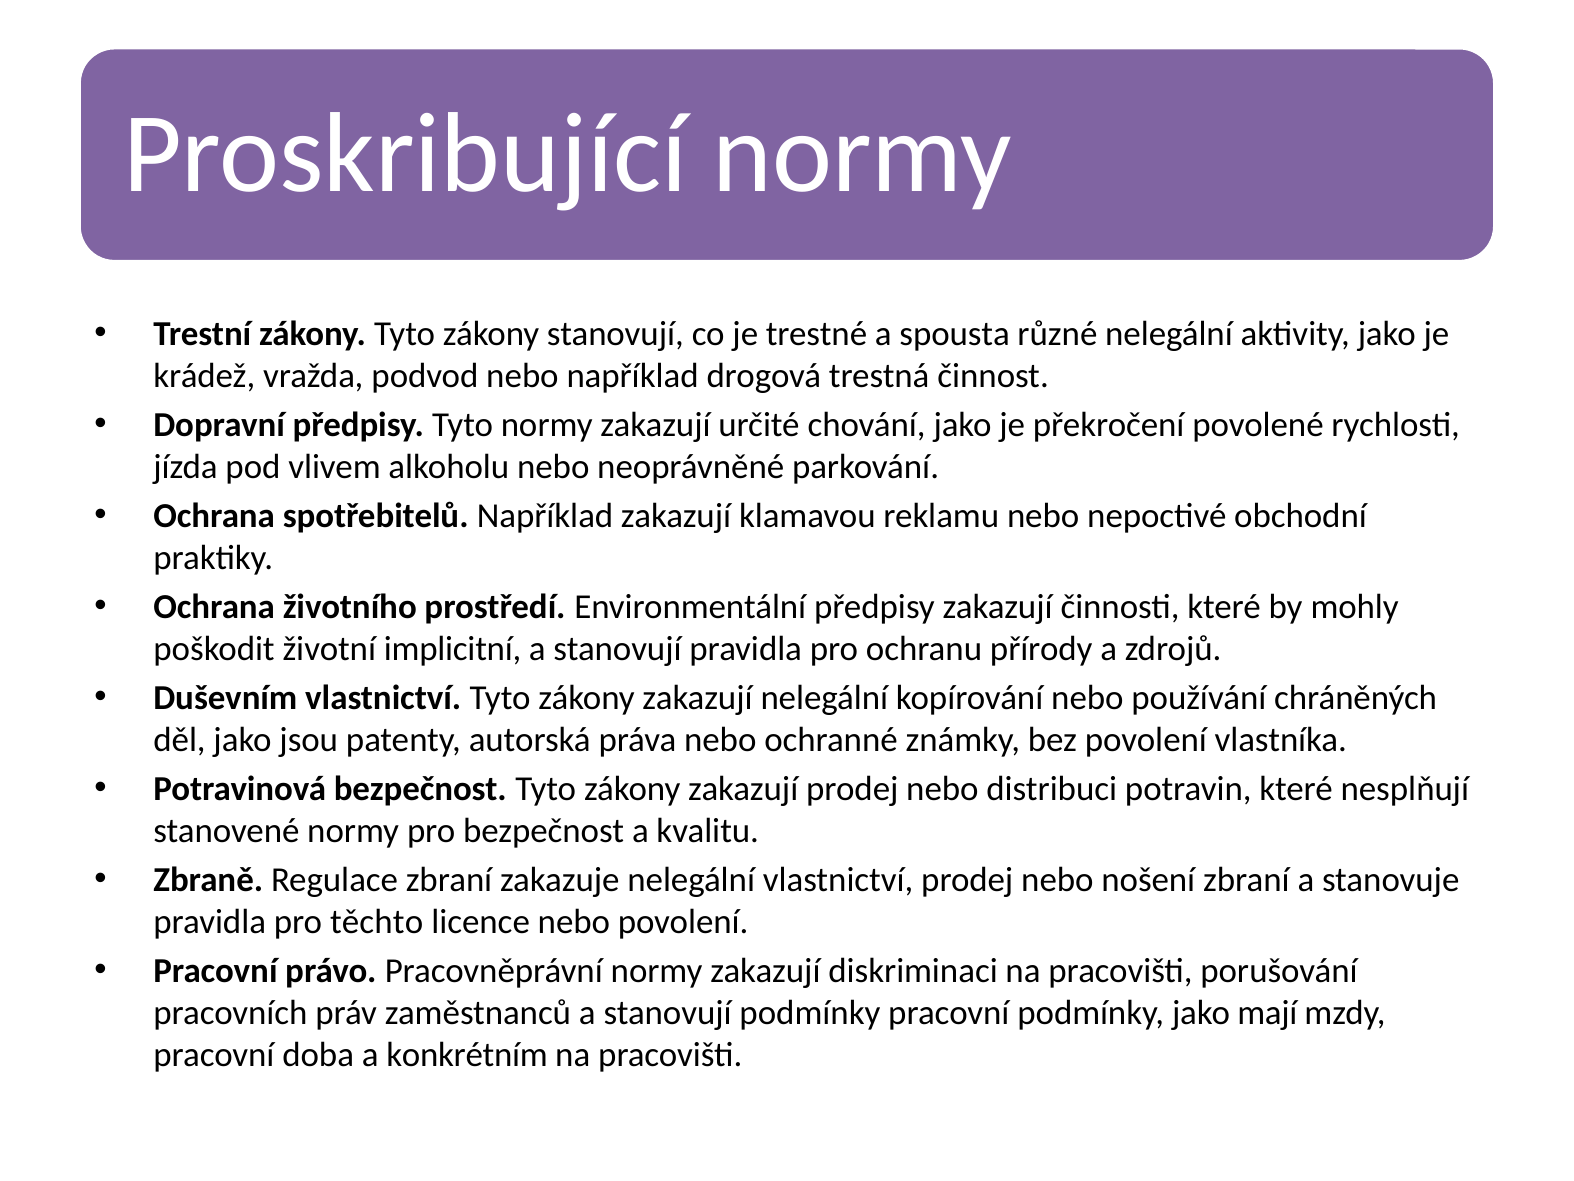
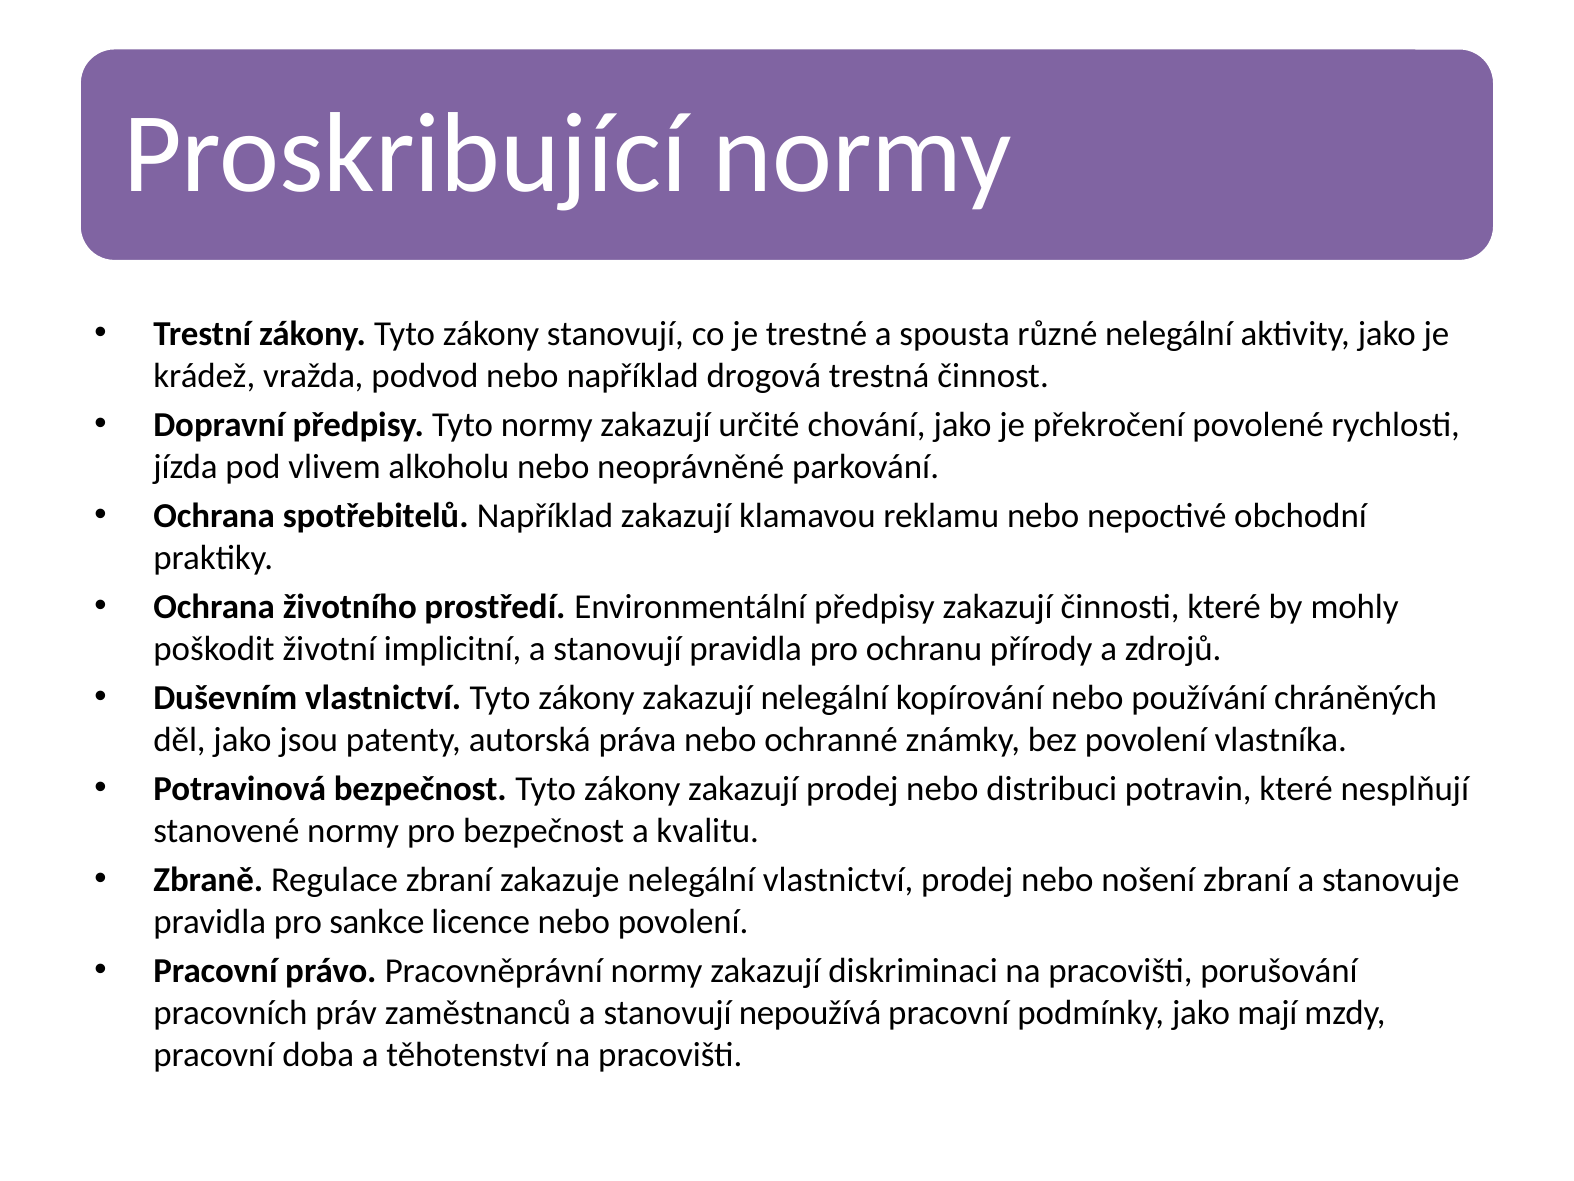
těchto: těchto -> sankce (377, 922)
stanovují podmínky: podmínky -> nepoužívá (810, 1012)
konkrétním: konkrétním -> těhotenství (467, 1054)
